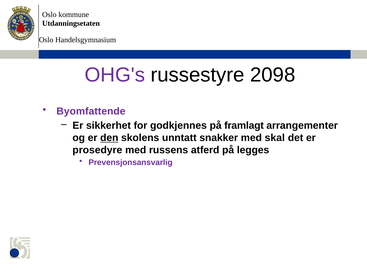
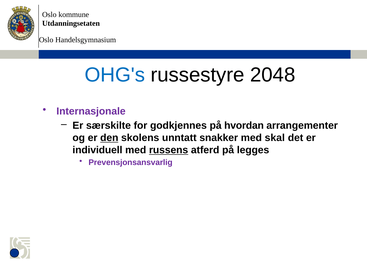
OHG's colour: purple -> blue (115, 75)
2098: 2098 -> 2048 (273, 75)
Byomfattende: Byomfattende -> Internasjonale (91, 111)
sikkerhet: sikkerhet -> særskilte (108, 126)
framlagt: framlagt -> hvordan (244, 126)
prosedyre: prosedyre -> individuell (97, 150)
russens underline: none -> present (169, 150)
